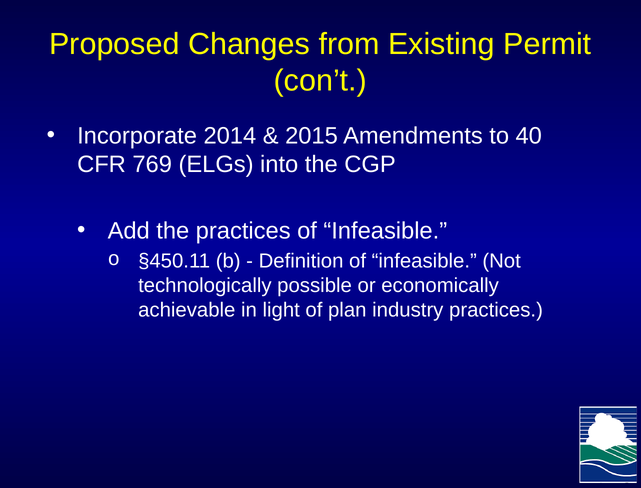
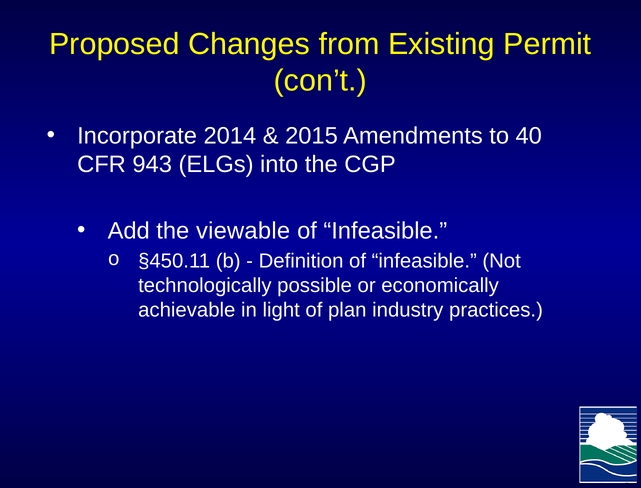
769: 769 -> 943 (152, 164)
the practices: practices -> viewable (243, 231)
